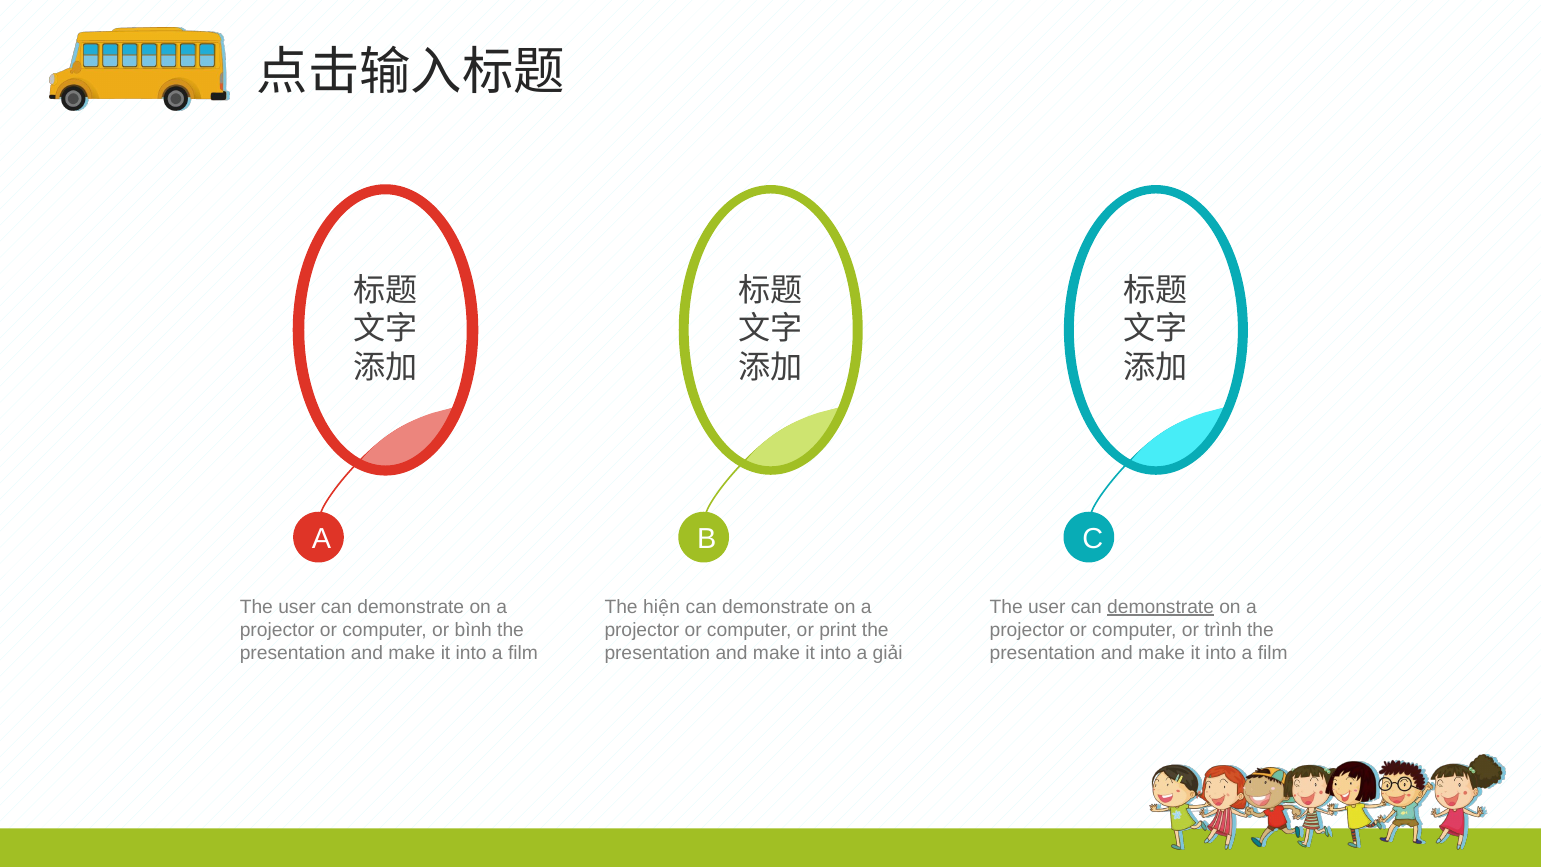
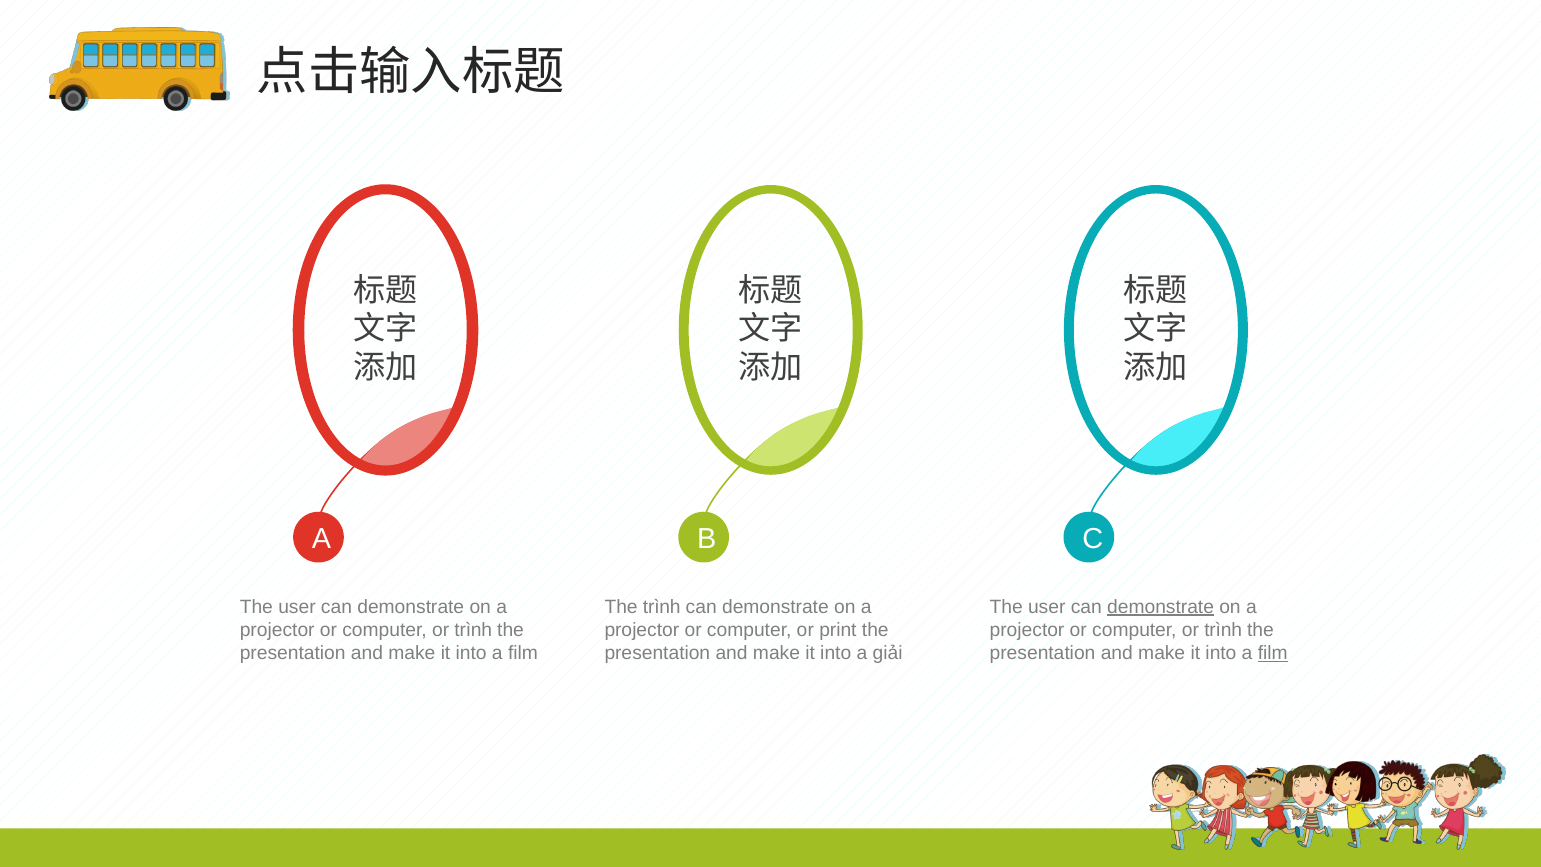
The hiện: hiện -> trình (662, 607)
bình: bình -> trình (473, 630)
film underline: none -> present (1273, 653)
